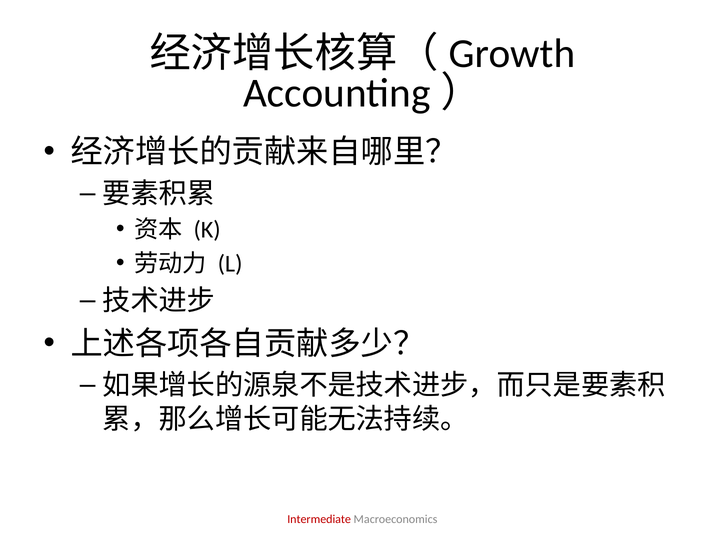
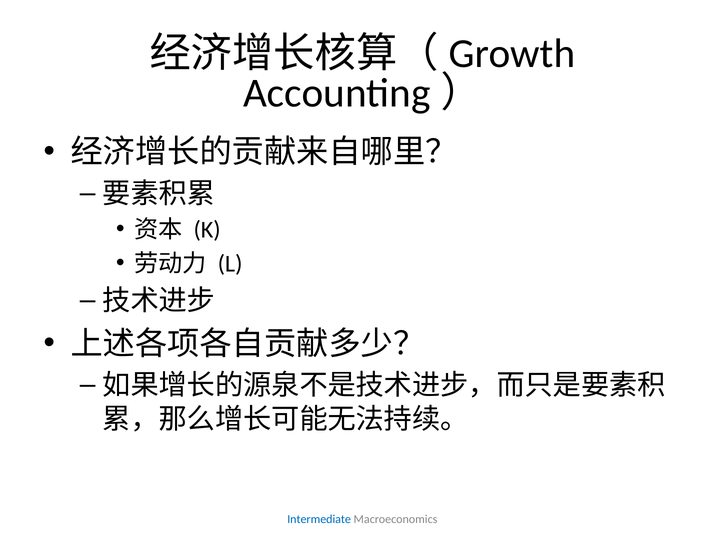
Intermediate colour: red -> blue (319, 519)
